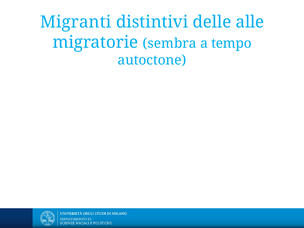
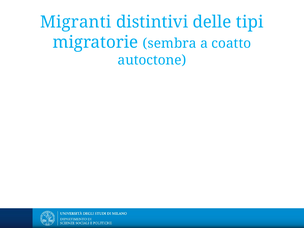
alle: alle -> tipi (250, 22)
tempo: tempo -> coatto (231, 43)
